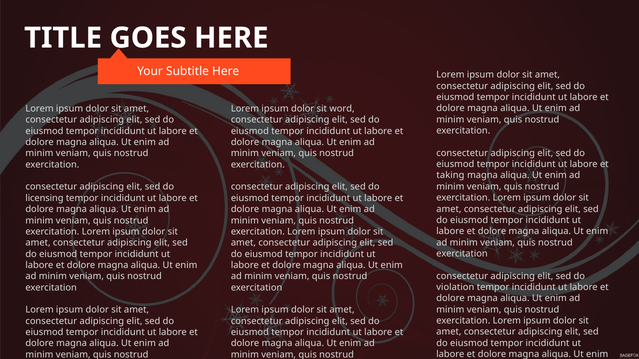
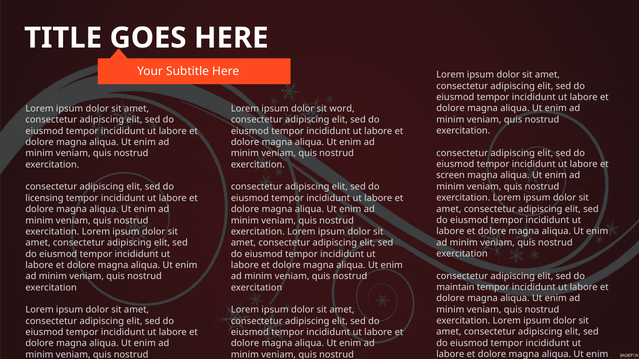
taking: taking -> screen (451, 176)
violation: violation -> maintain (455, 288)
